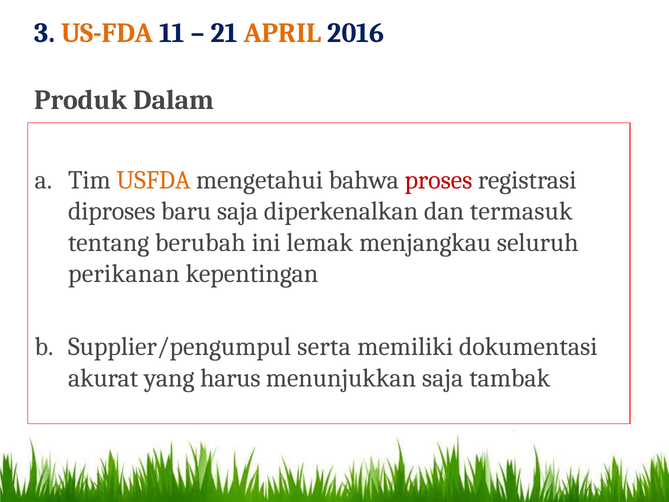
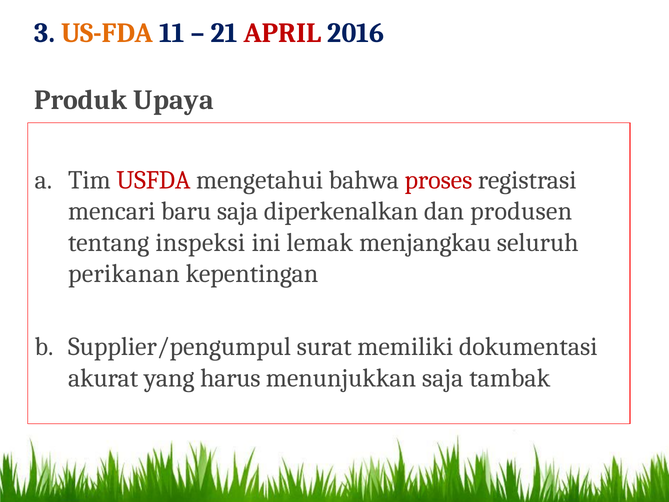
APRIL colour: orange -> red (282, 33)
Dalam: Dalam -> Upaya (174, 100)
USFDA colour: orange -> red (154, 180)
diproses: diproses -> mencari (112, 211)
termasuk: termasuk -> produsen (521, 211)
berubah: berubah -> inspeksi (200, 242)
serta: serta -> surat (324, 347)
